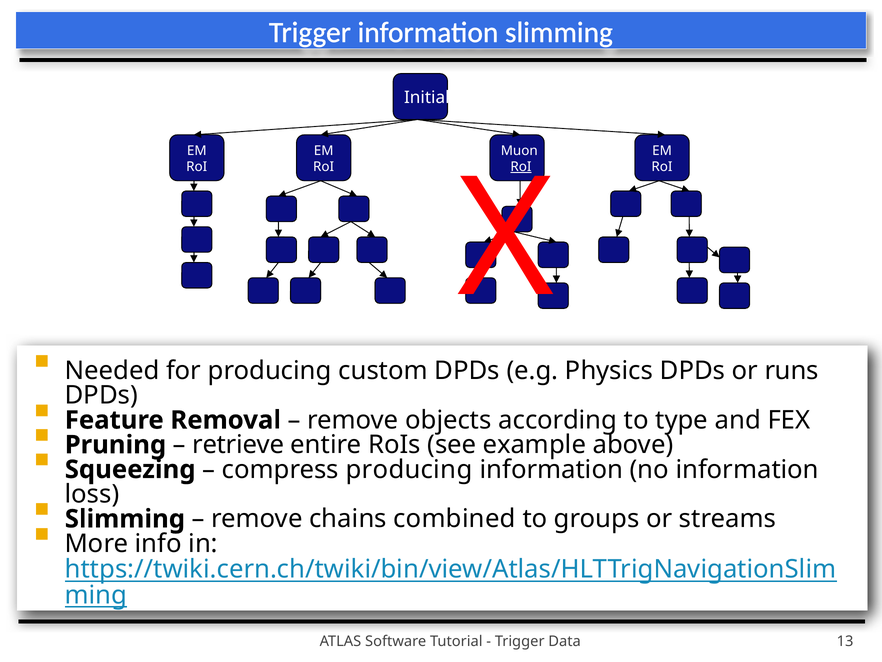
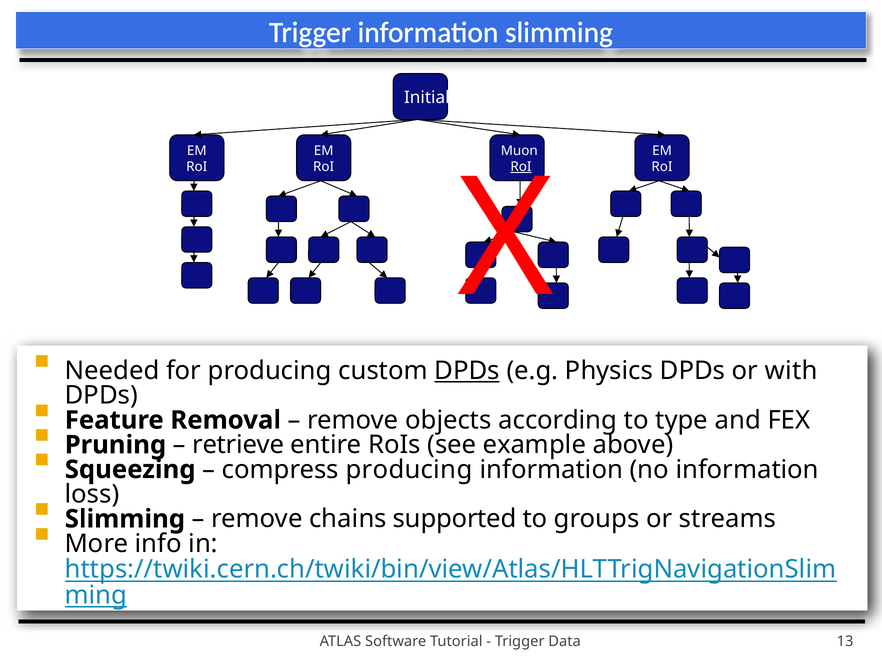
DPDs underline: none -> present (467, 370)
runs: runs -> with (791, 370)
combined: combined -> supported (455, 519)
